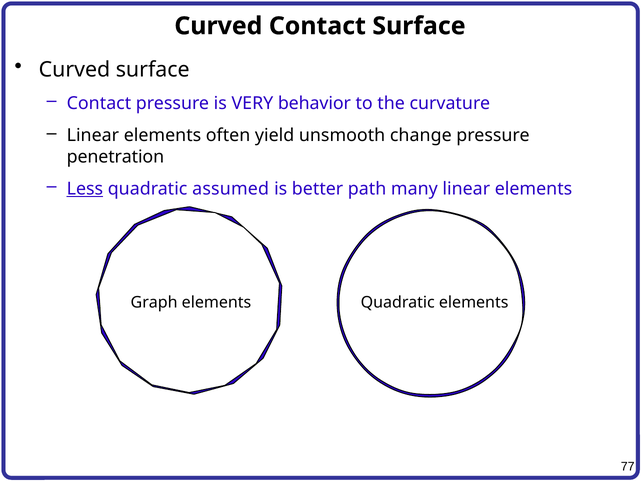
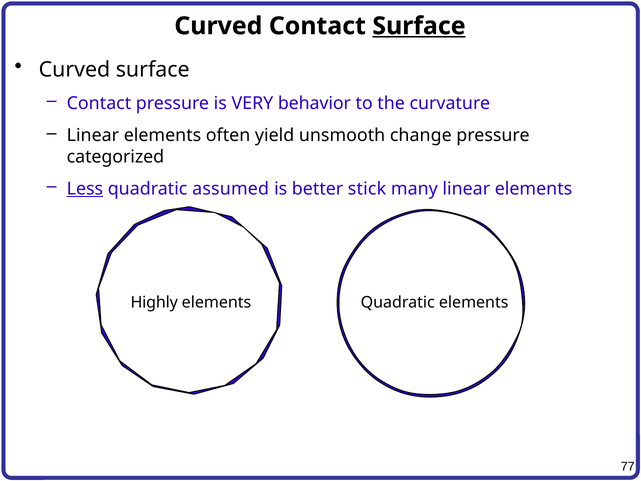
Surface underline: none -> present (419, 26)
penetration: penetration -> categorized (115, 157)
path: path -> stick (367, 189)
Graph: Graph -> Highly (154, 302)
